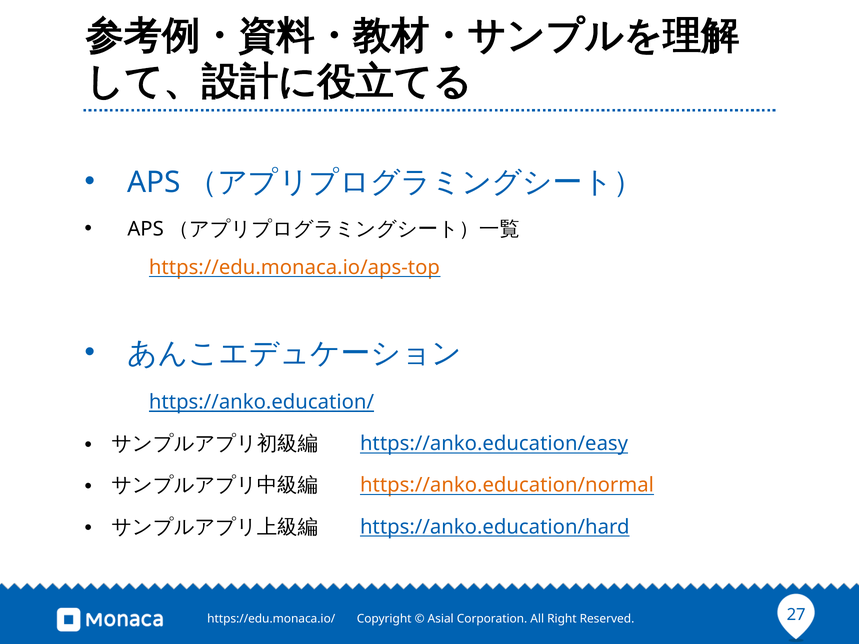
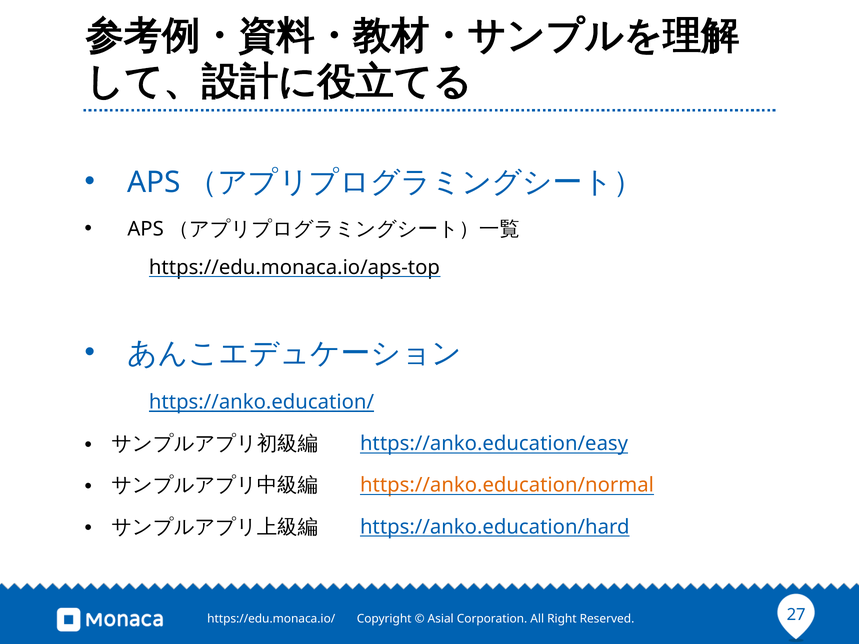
https://edu.monaca.io/aps-top colour: orange -> black (294, 267)
